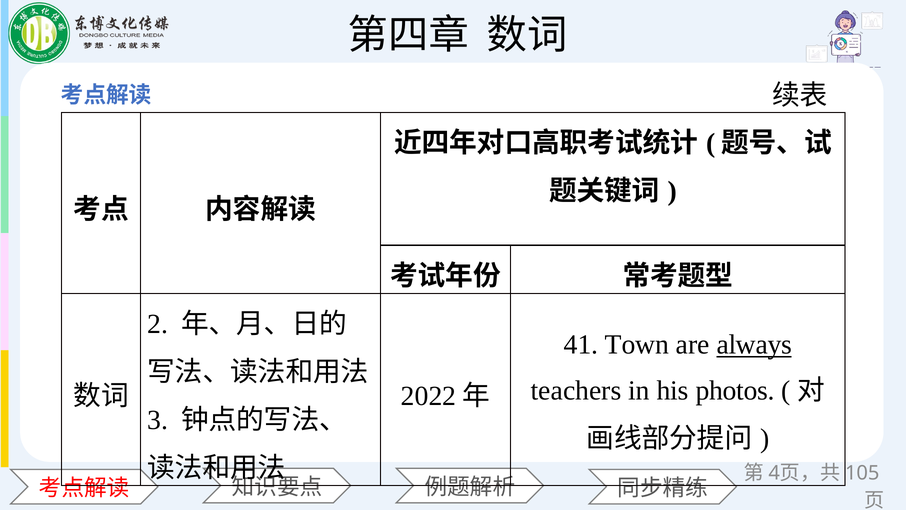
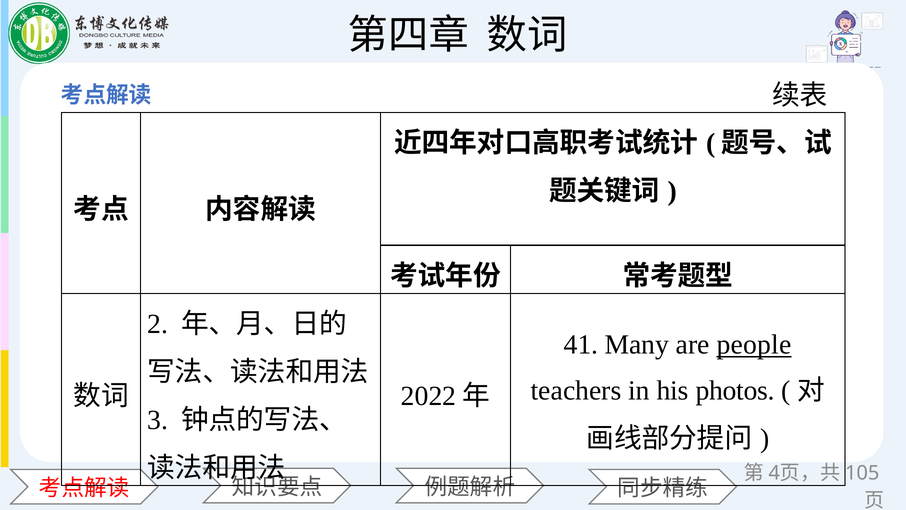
Town: Town -> Many (637, 344)
always: always -> people (754, 344)
